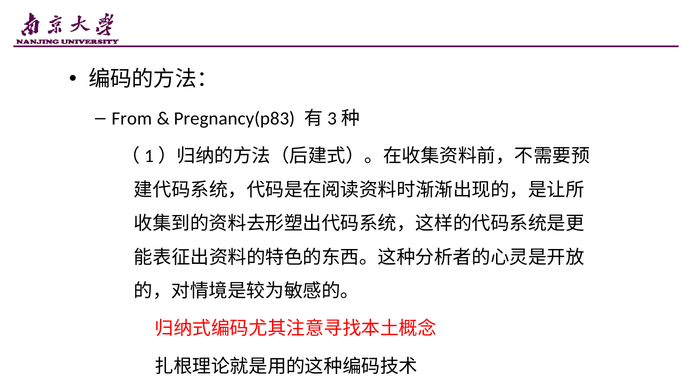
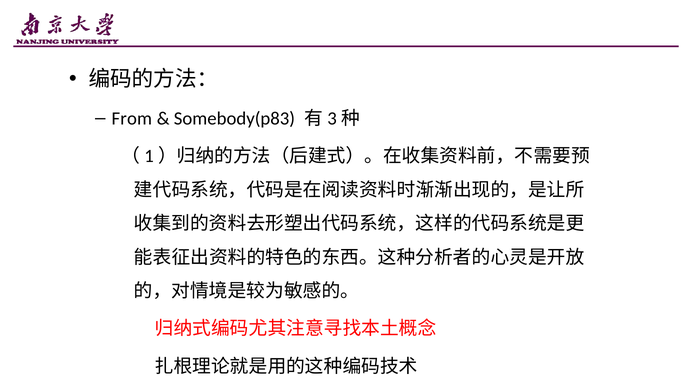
Pregnancy(p83: Pregnancy(p83 -> Somebody(p83 (234, 119)
